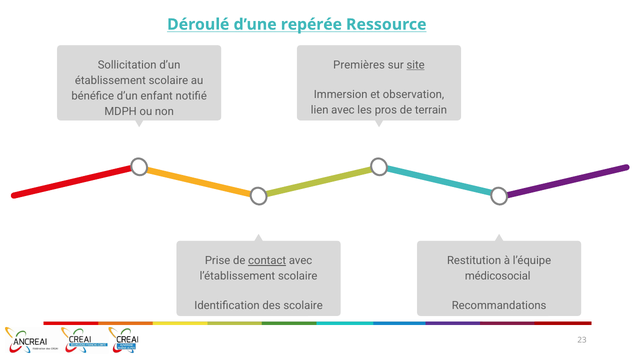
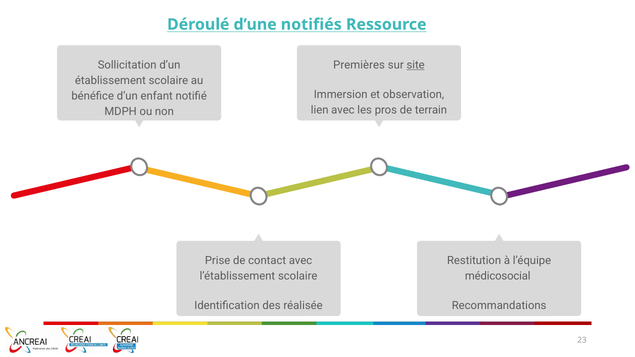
repérée: repérée -> notifiés (311, 24)
contact underline: present -> none (267, 261)
des scolaire: scolaire -> réalisée (303, 306)
